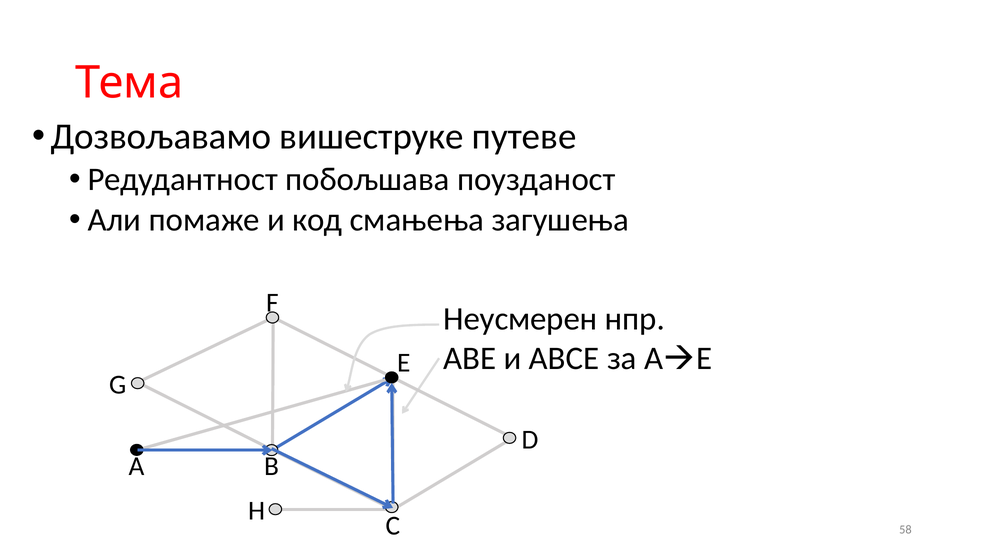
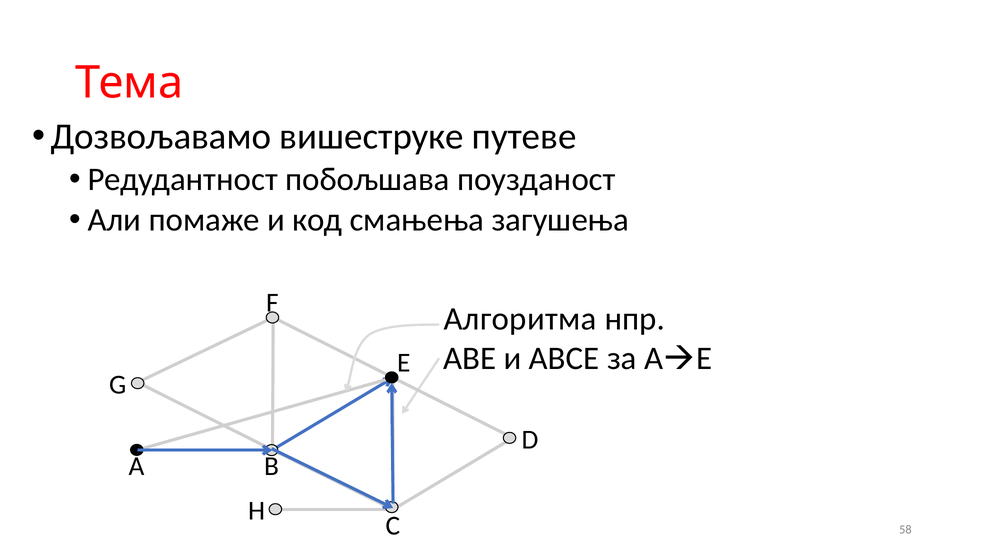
Неусмерен: Неусмерен -> Алгоритма (520, 319)
